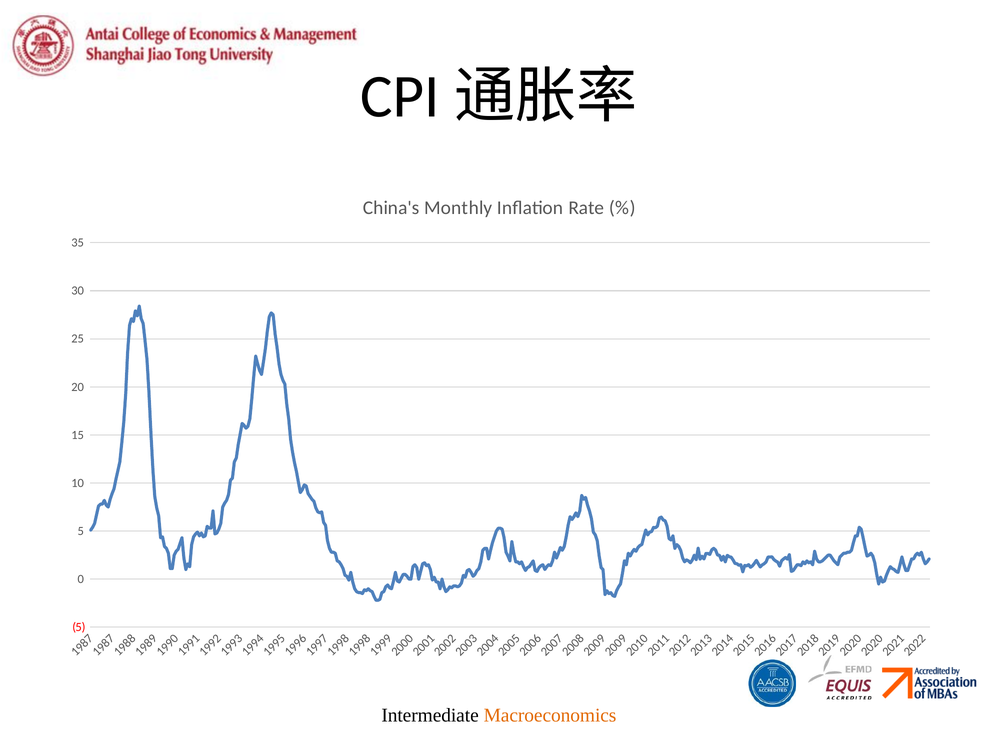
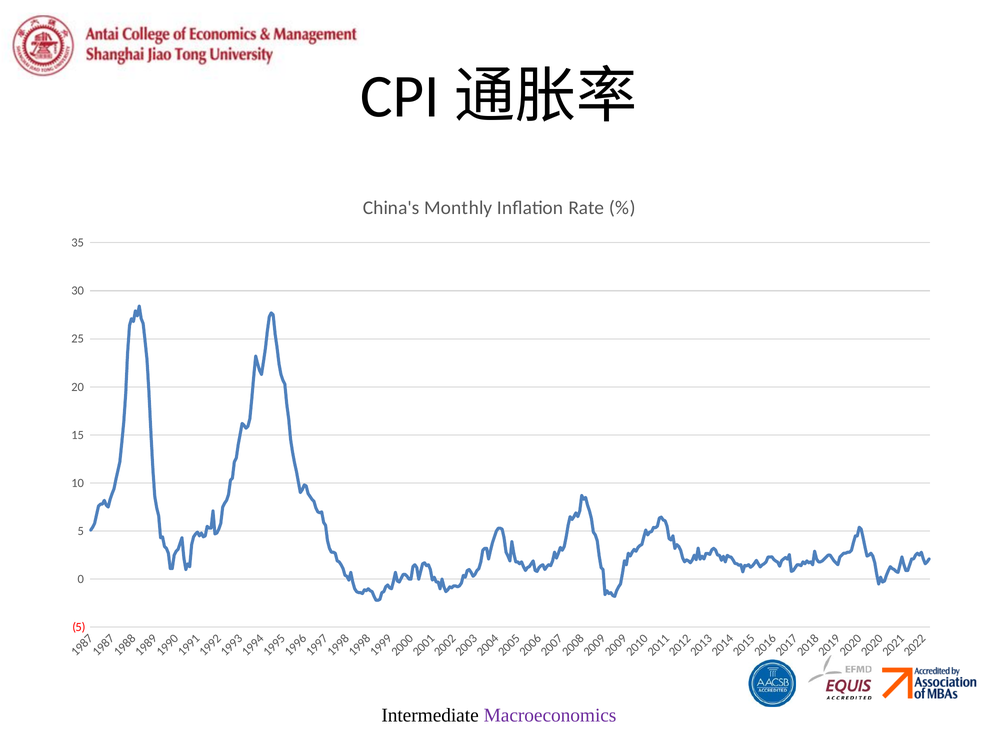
Macroeconomics colour: orange -> purple (550, 715)
